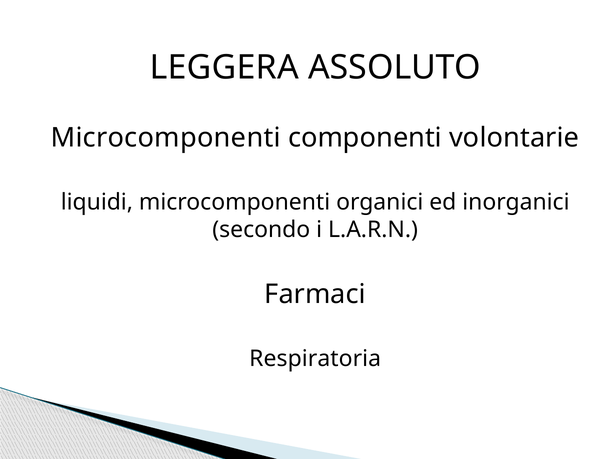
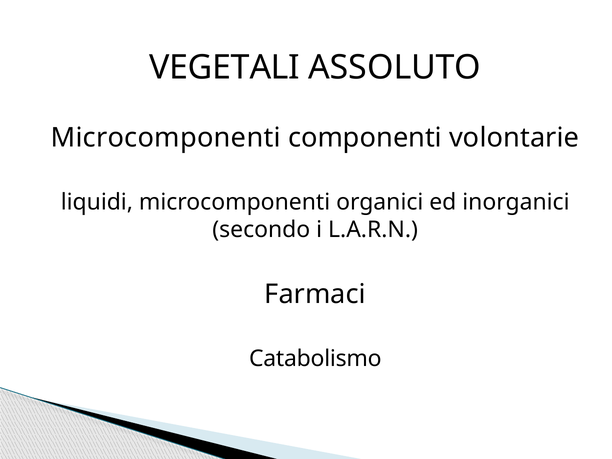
LEGGERA: LEGGERA -> VEGETALI (225, 67)
Respiratoria: Respiratoria -> Catabolismo (315, 359)
